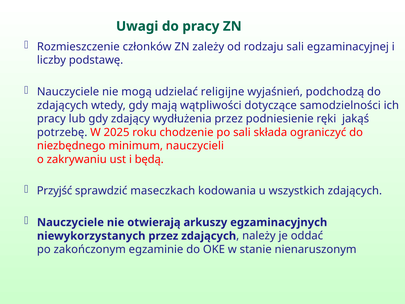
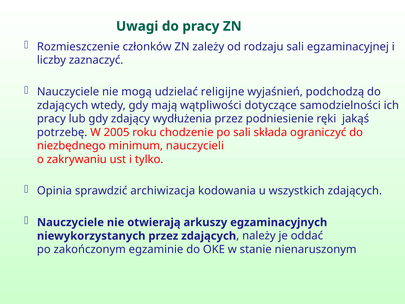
podstawę: podstawę -> zaznaczyć (96, 60)
2025: 2025 -> 2005 (117, 132)
będą: będą -> tylko (149, 159)
Przyjść: Przyjść -> Opinia (54, 191)
maseczkach: maseczkach -> archiwizacja (163, 191)
